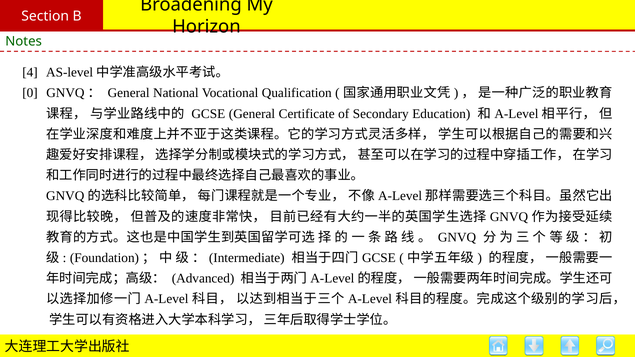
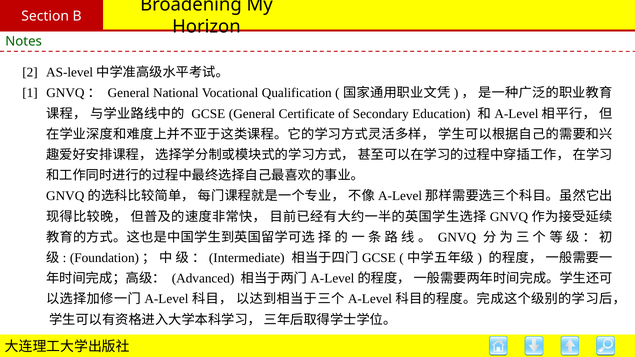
4: 4 -> 2 (30, 73)
0: 0 -> 1 (30, 93)
